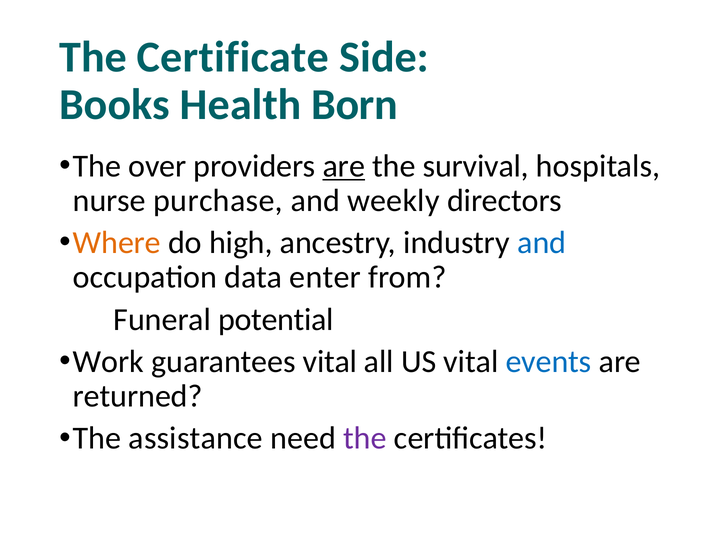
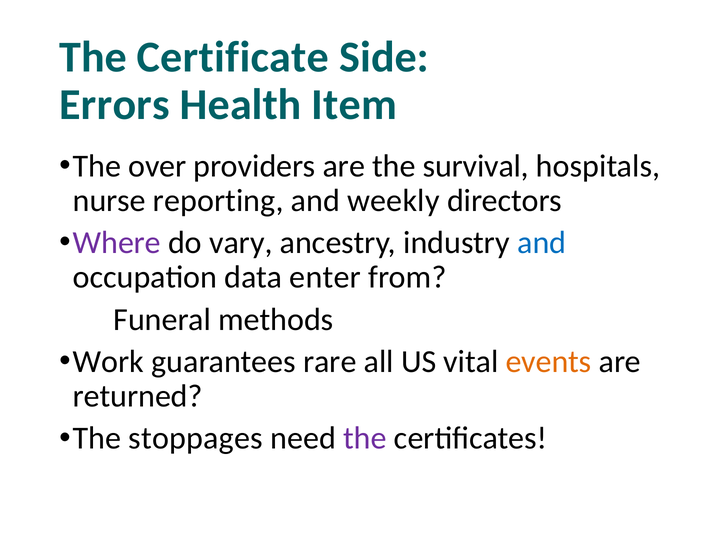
Books: Books -> Errors (115, 105)
Born: Born -> Item (354, 105)
are underline: present -> none (344, 166)
purchase: purchase -> reporting (218, 201)
Where colour: orange -> purple (117, 243)
high: high -> vary (241, 243)
potential: potential -> methods (276, 320)
guarantees vital: vital -> rare (330, 362)
events colour: blue -> orange (549, 362)
assistance: assistance -> stoppages (196, 439)
